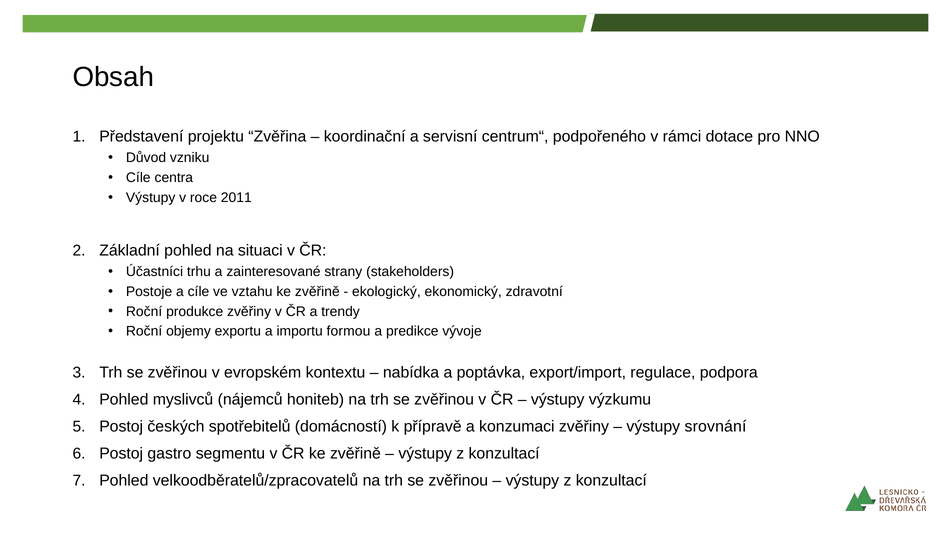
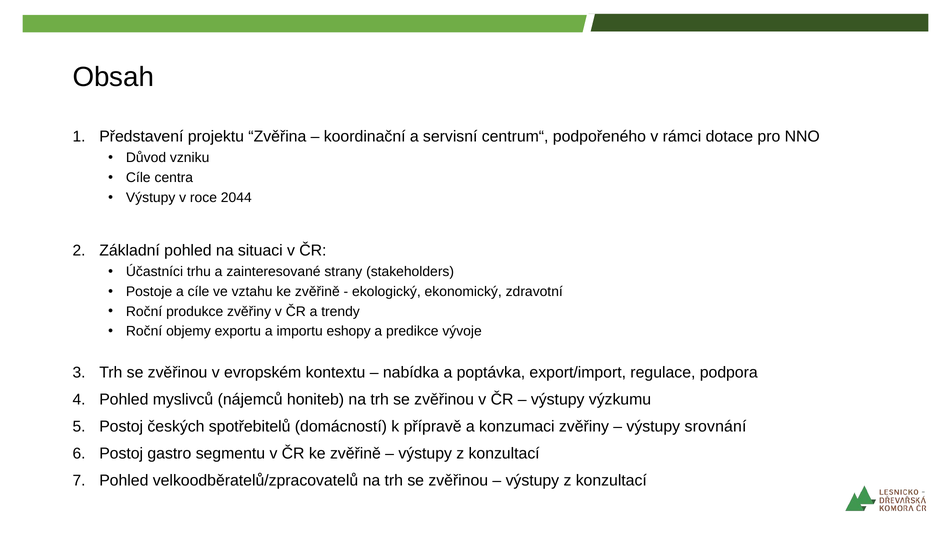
2011: 2011 -> 2044 (236, 198)
formou: formou -> eshopy (349, 331)
